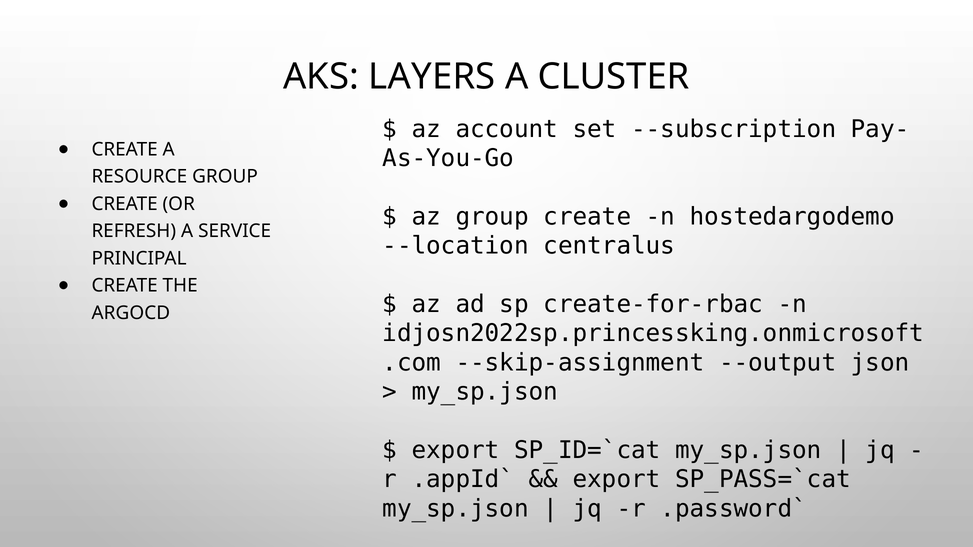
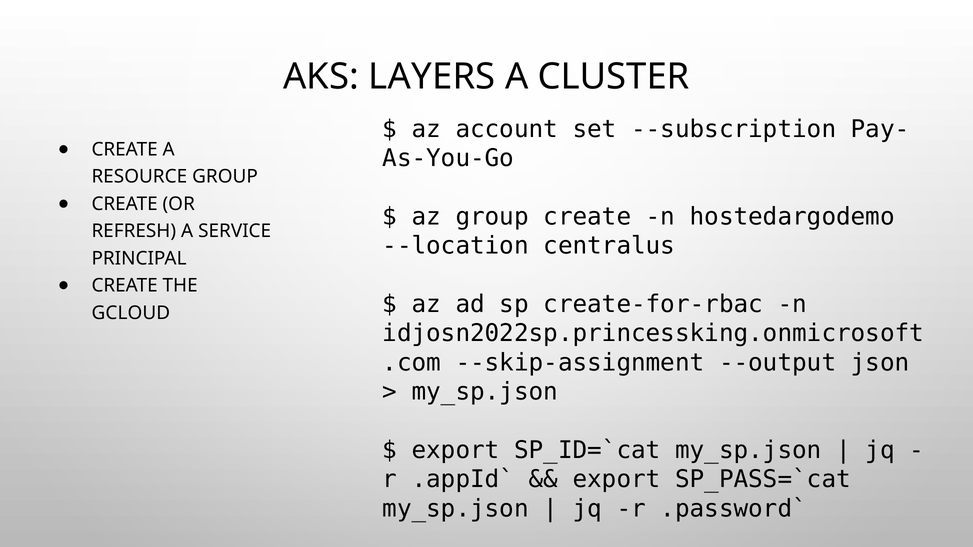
ARGOCD: ARGOCD -> GCLOUD (131, 313)
